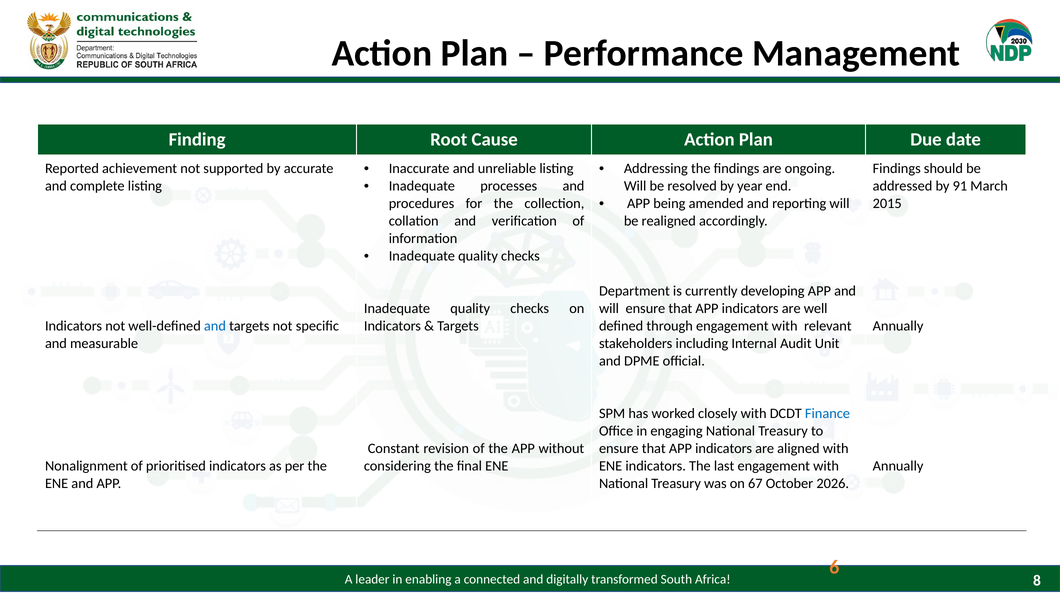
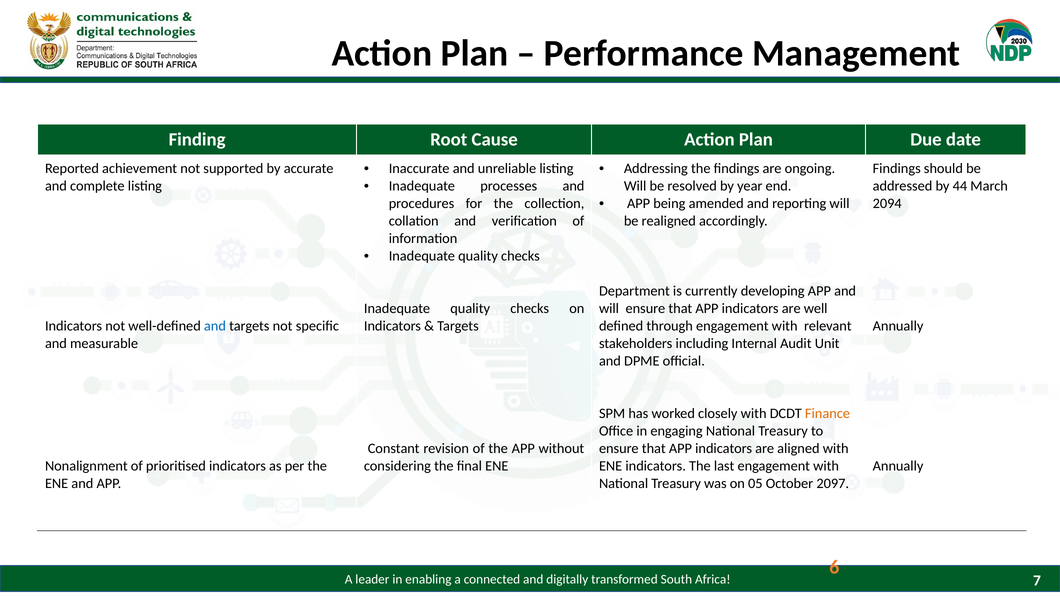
91: 91 -> 44 (960, 186)
2015: 2015 -> 2094 (887, 204)
Finance colour: blue -> orange (827, 414)
67: 67 -> 05 (755, 484)
2026: 2026 -> 2097 (833, 484)
8: 8 -> 7 (1037, 581)
